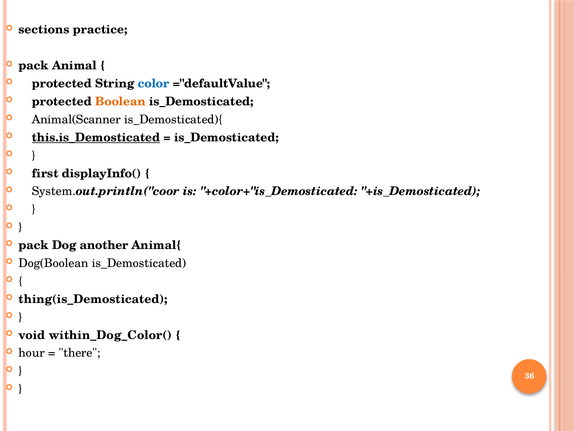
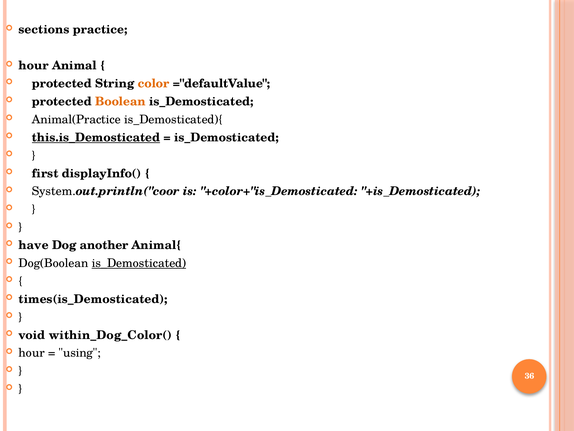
pack: pack -> hour (34, 66)
color colour: blue -> orange (154, 83)
Animal(Scanner: Animal(Scanner -> Animal(Practice (76, 119)
pack: pack -> have (34, 245)
is_Demosticated underline: none -> present (139, 263)
thing(is_Demosticated: thing(is_Demosticated -> times(is_Demosticated (93, 299)
there: there -> using (80, 353)
